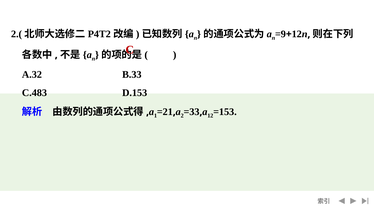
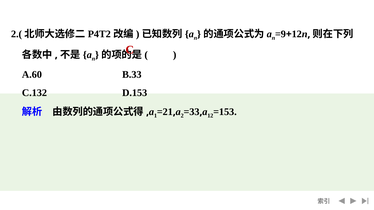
A.32: A.32 -> A.60 (32, 75)
C.483: C.483 -> C.132 (34, 93)
